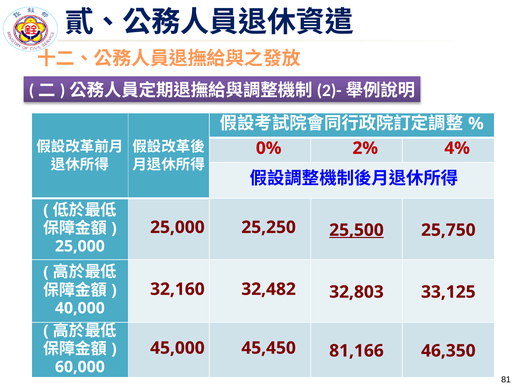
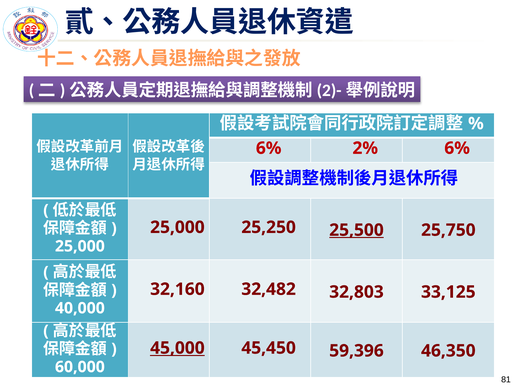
0%: 0% -> 6% (269, 148)
2% 4%: 4% -> 6% (457, 148)
45,000 underline: none -> present (177, 349)
81,166: 81,166 -> 59,396 (356, 351)
